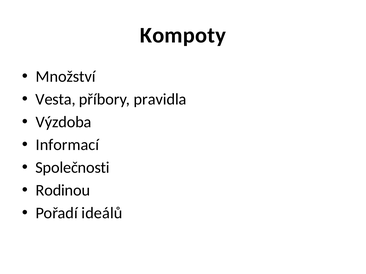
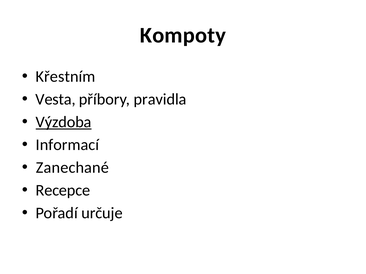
Množství: Množství -> Křestním (66, 77)
Výzdoba underline: none -> present (64, 122)
Společnosti: Společnosti -> Zanechané (72, 168)
Rodinou: Rodinou -> Recepce (63, 191)
ideálů: ideálů -> určuje (102, 213)
